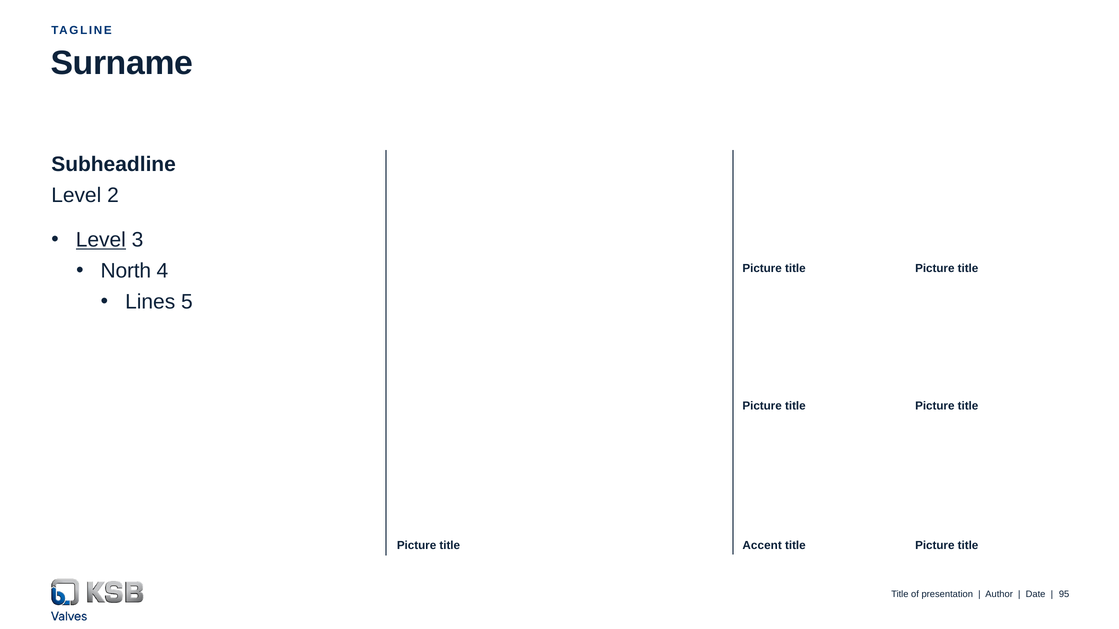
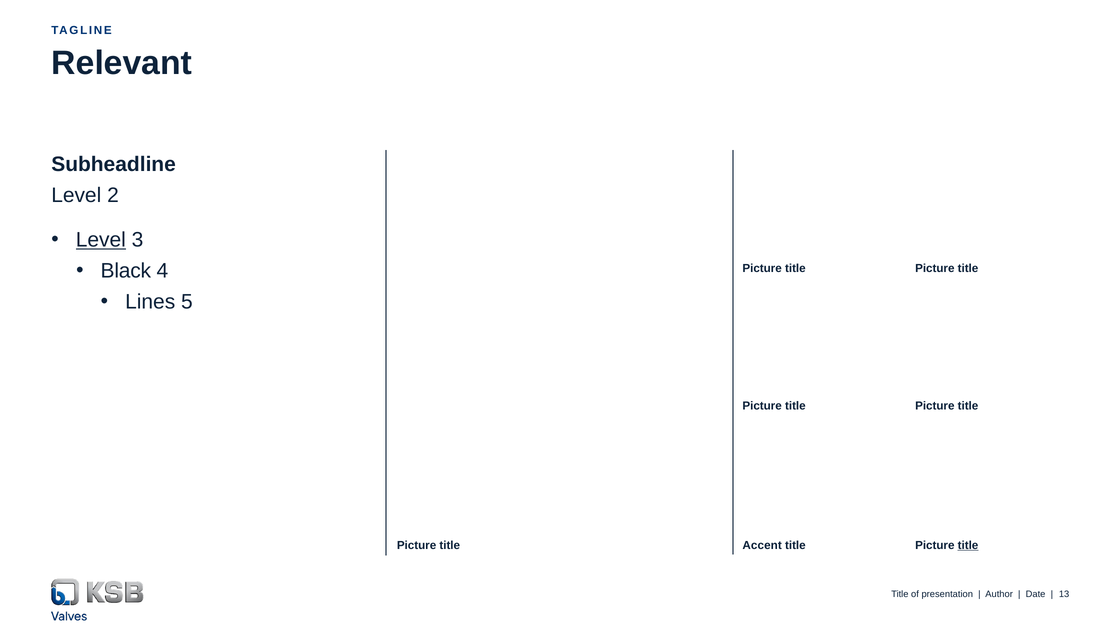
Surname: Surname -> Relevant (122, 63)
North: North -> Black (126, 271)
title underline: none -> present (968, 546)
95: 95 -> 13 (1064, 594)
